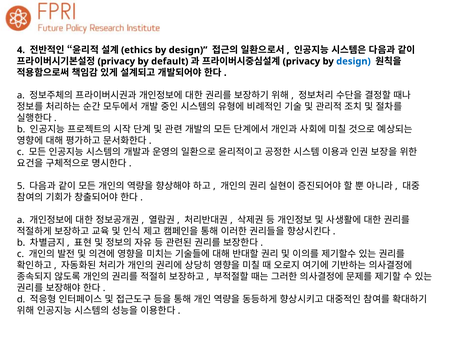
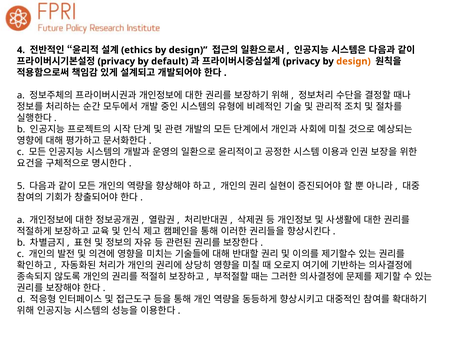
design colour: blue -> orange (353, 61)
